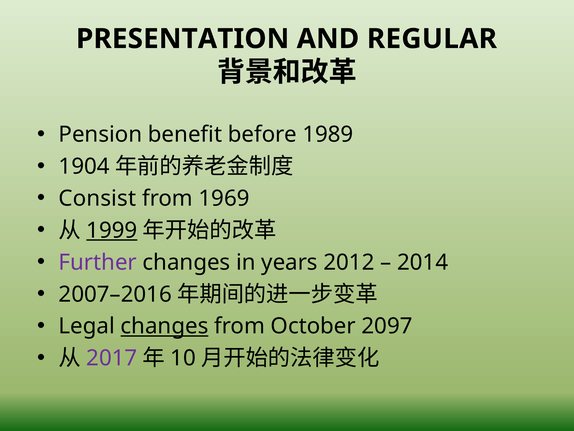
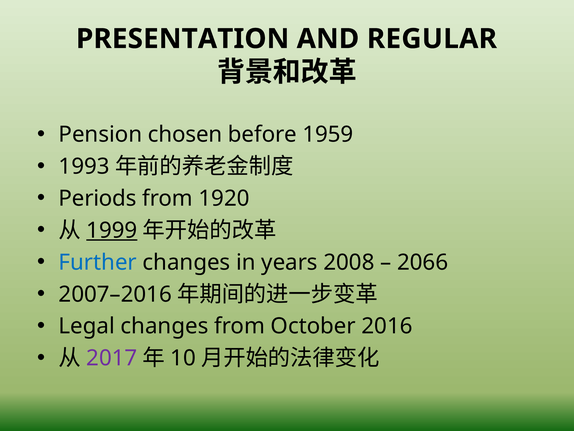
benefit: benefit -> chosen (185, 134)
1989: 1989 -> 1959 (328, 134)
1904: 1904 -> 1993 (84, 166)
Consist: Consist -> Periods (98, 198)
1969: 1969 -> 1920 (224, 198)
Further colour: purple -> blue (98, 262)
2012: 2012 -> 2008 (349, 262)
2014: 2014 -> 2066 (423, 262)
changes underline: present -> none (164, 326)
2097: 2097 -> 2016 (387, 326)
